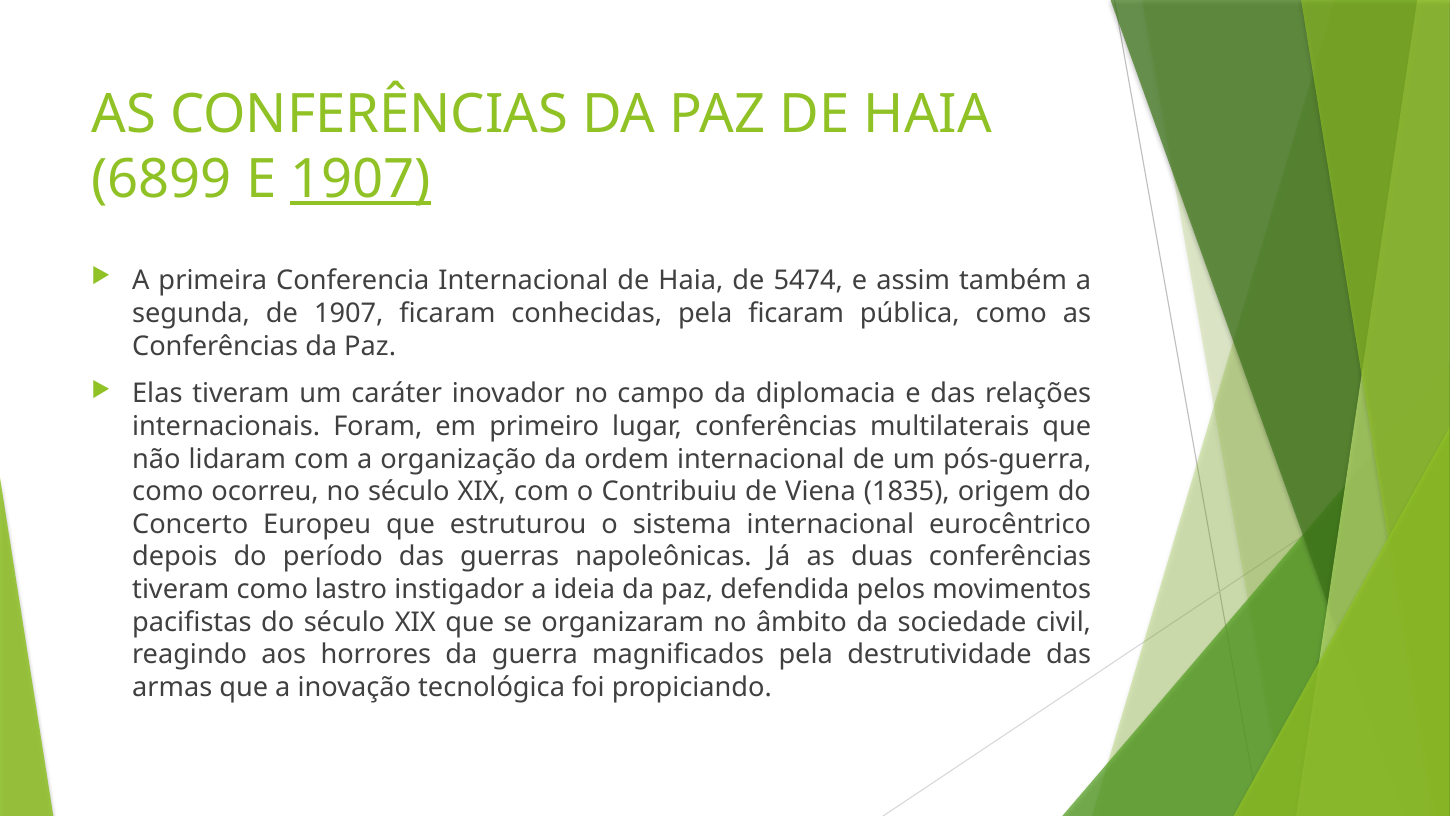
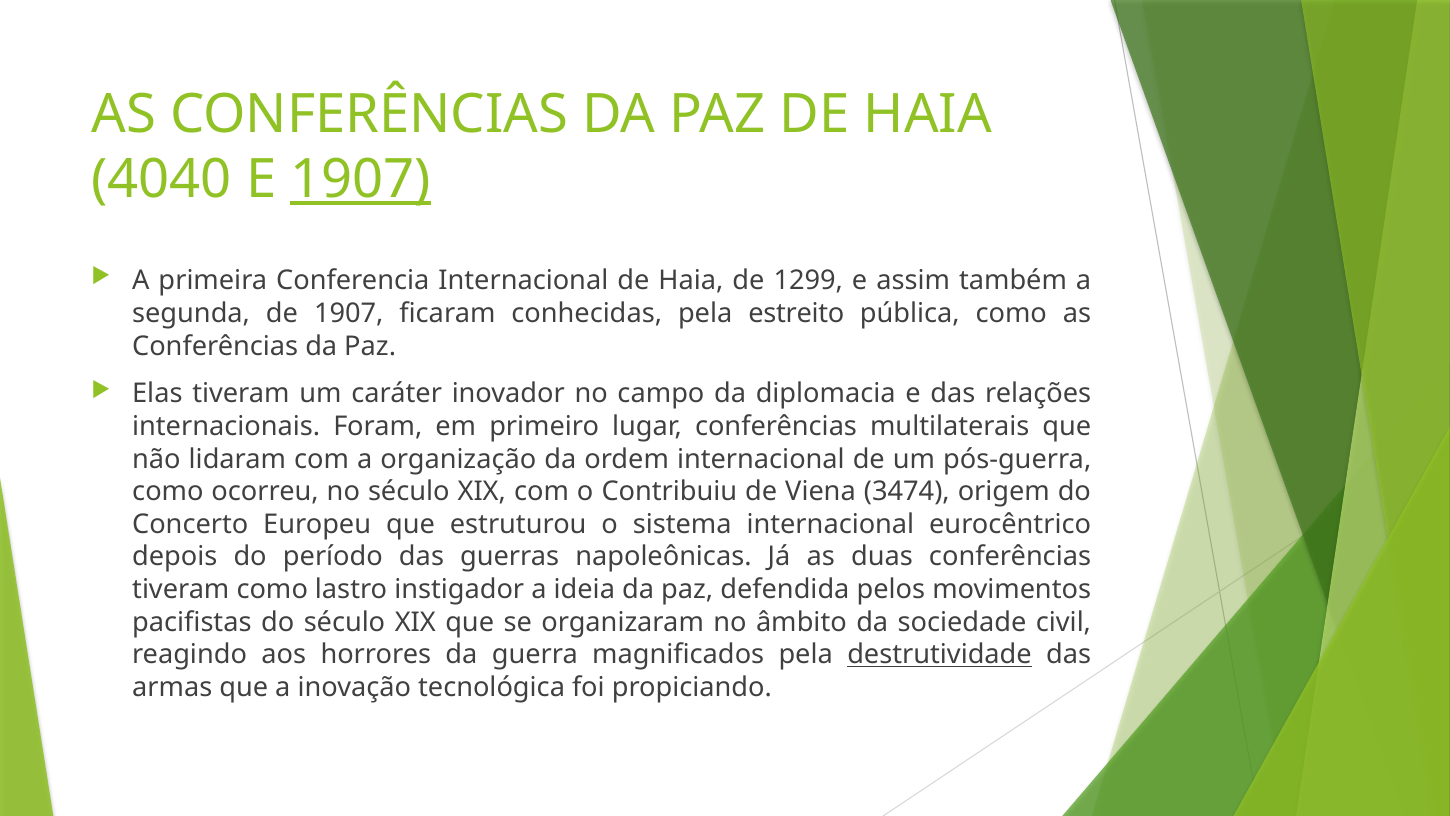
6899: 6899 -> 4040 (162, 180)
5474: 5474 -> 1299 (808, 281)
pela ficaram: ficaram -> estreito (796, 313)
1835: 1835 -> 3474 (907, 491)
destrutividade underline: none -> present (940, 655)
